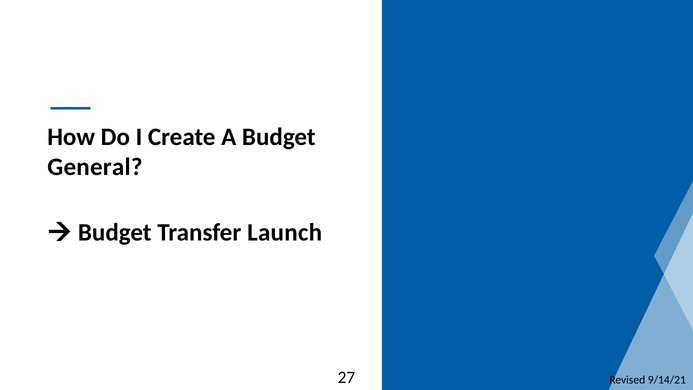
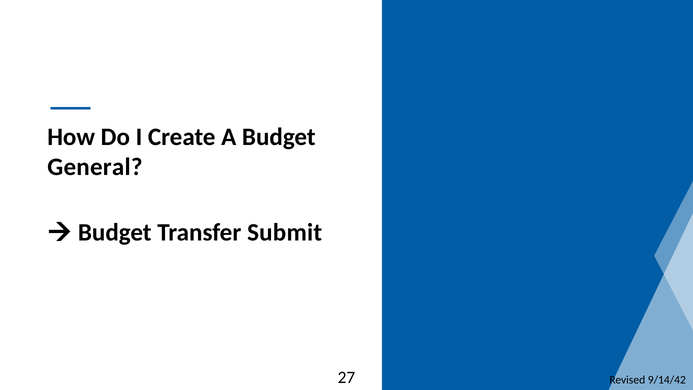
Launch: Launch -> Submit (285, 232)
9/14/21: 9/14/21 -> 9/14/42 (667, 380)
